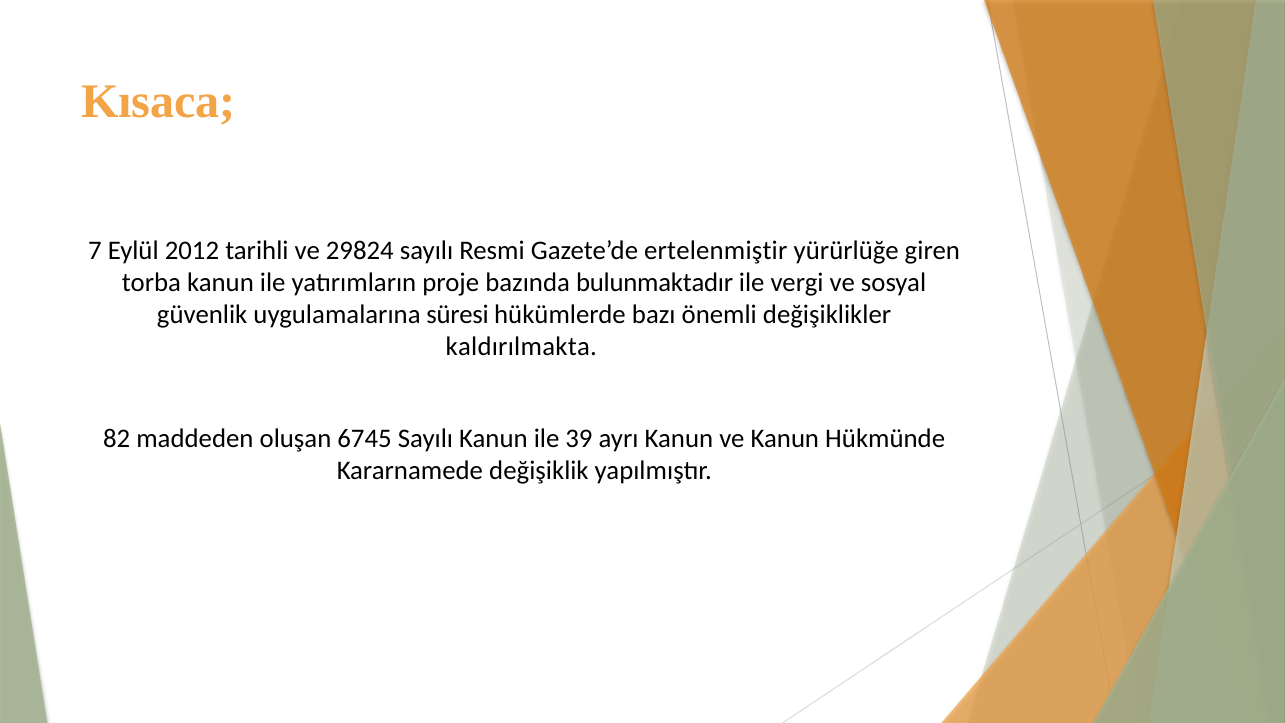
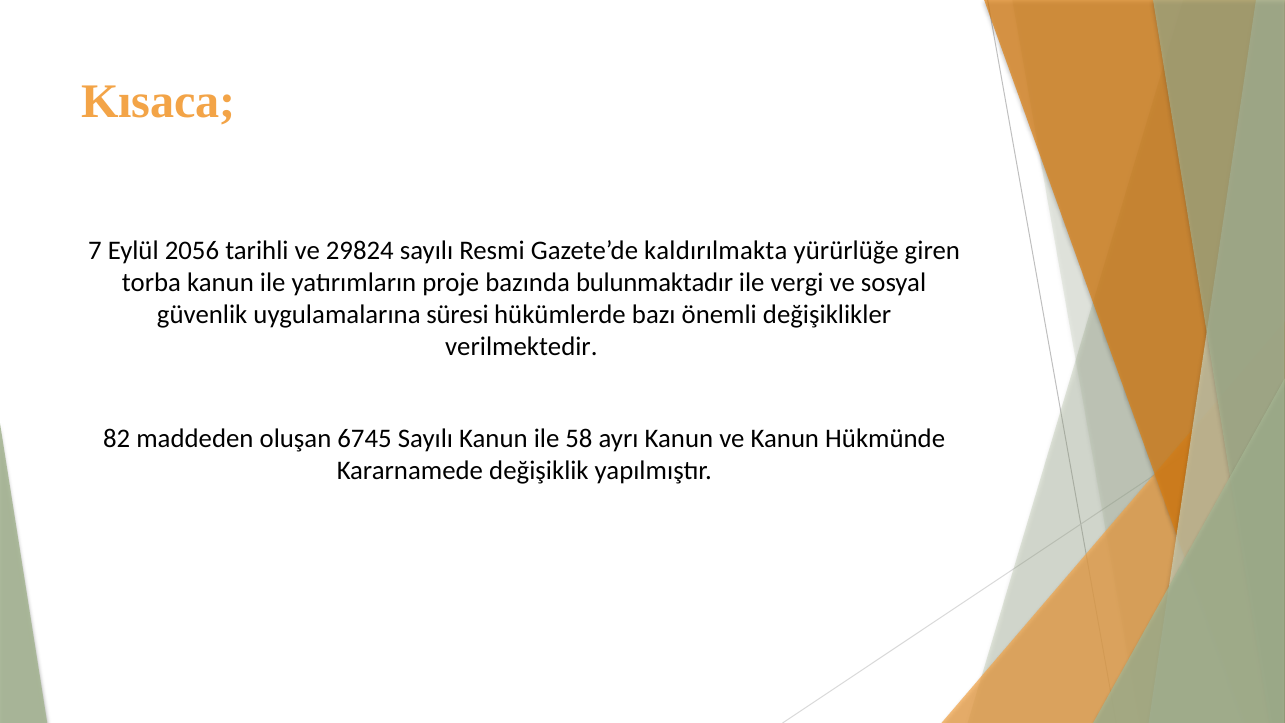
2012: 2012 -> 2056 (192, 251)
ertelenmiştir: ertelenmiştir -> kaldırılmakta (716, 251)
kaldırılmakta: kaldırılmakta -> verilmektedir (521, 347)
39: 39 -> 58 (579, 438)
